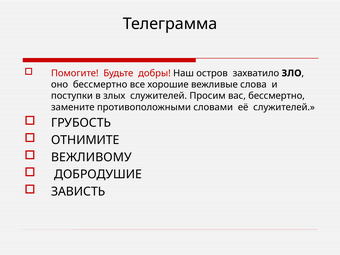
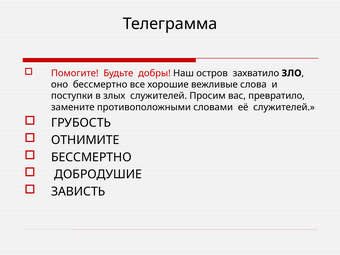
вас бессмертно: бессмертно -> превратило (277, 96)
ВЕЖЛИВОМУ: ВЕЖЛИВОМУ -> БЕССМЕРТНО (91, 157)
